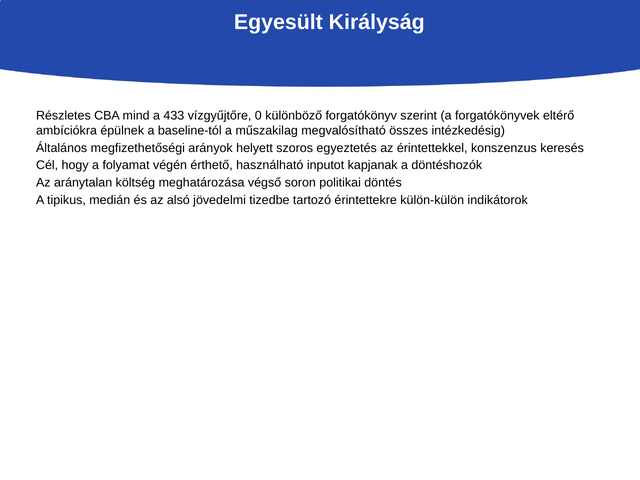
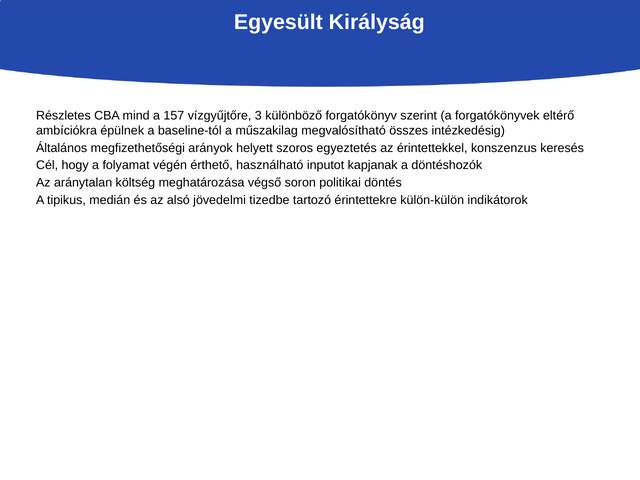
433: 433 -> 157 (174, 115)
0: 0 -> 3 (258, 115)
